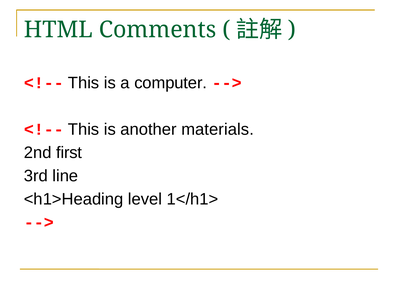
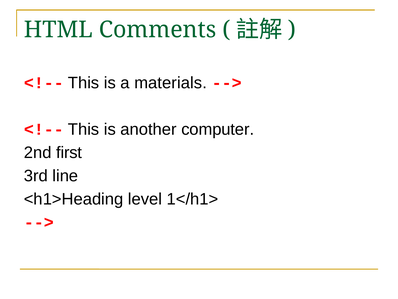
computer: computer -> materials (171, 83)
materials: materials -> computer (218, 129)
